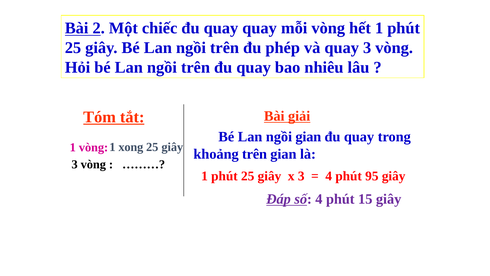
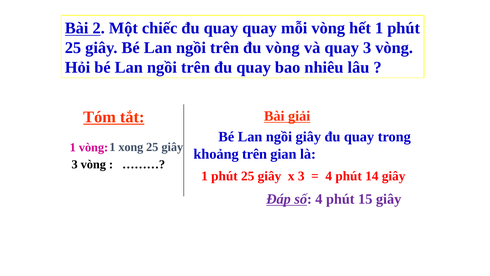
đu phép: phép -> vòng (283, 48)
ngồi gian: gian -> giây (308, 137)
95: 95 -> 14 (372, 176)
